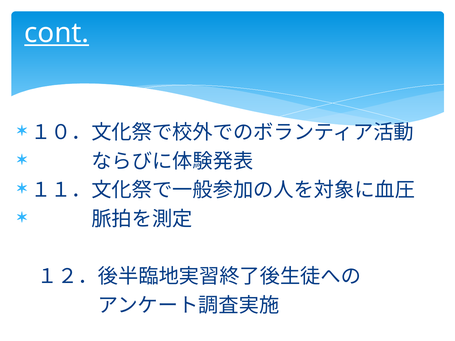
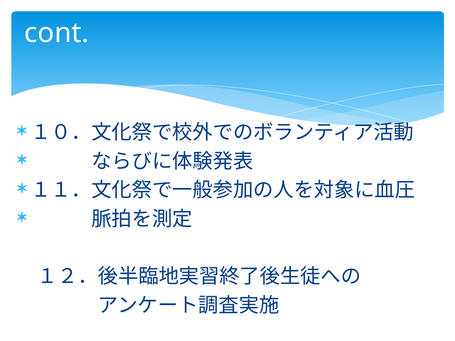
cont underline: present -> none (57, 33)
